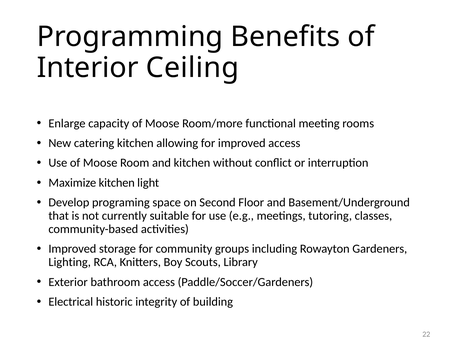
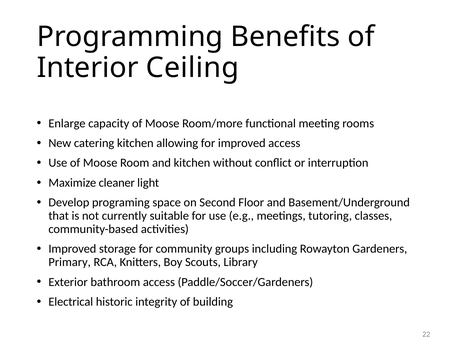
Maximize kitchen: kitchen -> cleaner (117, 183)
Lighting: Lighting -> Primary (70, 262)
